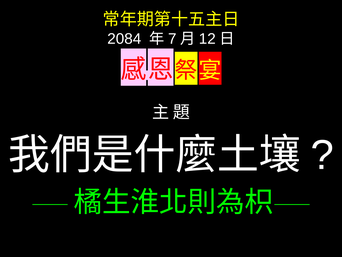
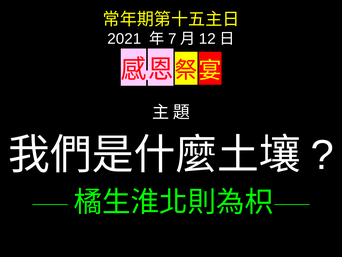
2084: 2084 -> 2021 (124, 39)
